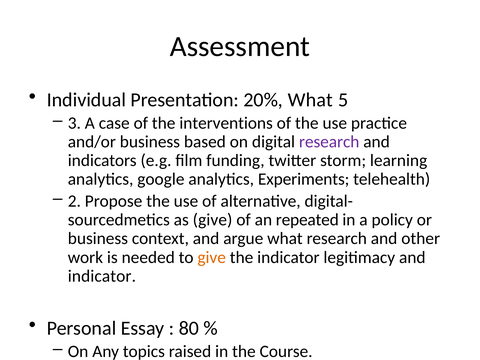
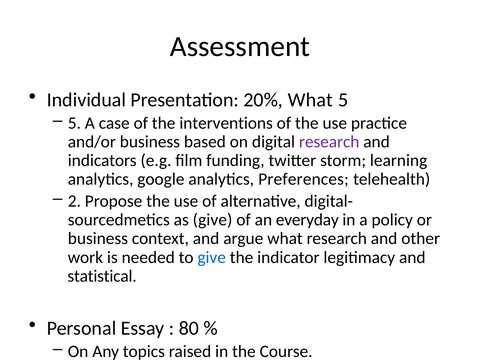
3: 3 -> 5 (74, 123)
Experiments: Experiments -> Preferences (304, 179)
repeated: repeated -> everyday (307, 220)
give colour: orange -> blue (212, 257)
indicator: indicator -> statistical (102, 276)
